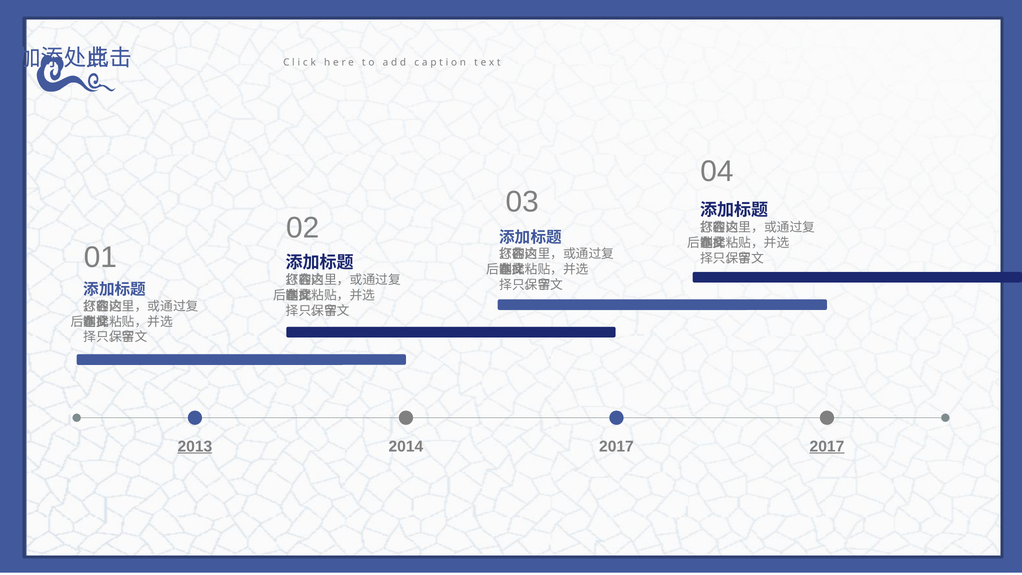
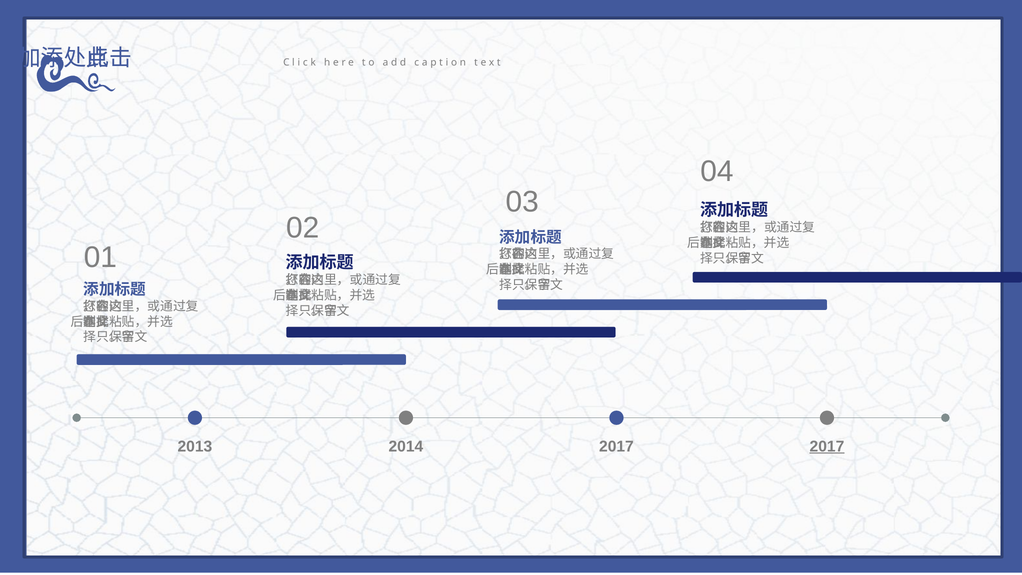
2013 underline: present -> none (195, 446)
